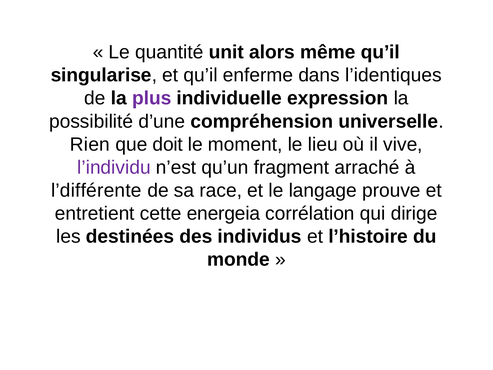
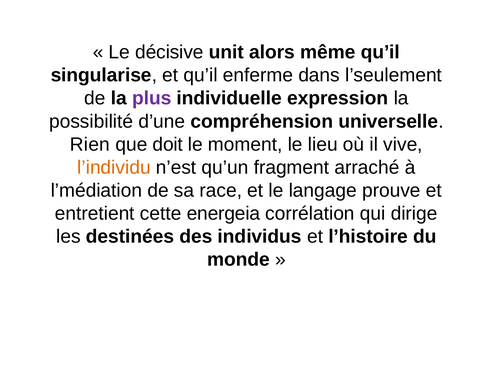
quantité: quantité -> décisive (169, 52)
l’identiques: l’identiques -> l’seulement (394, 75)
l’individu colour: purple -> orange (114, 167)
l’différente: l’différente -> l’médiation (96, 190)
